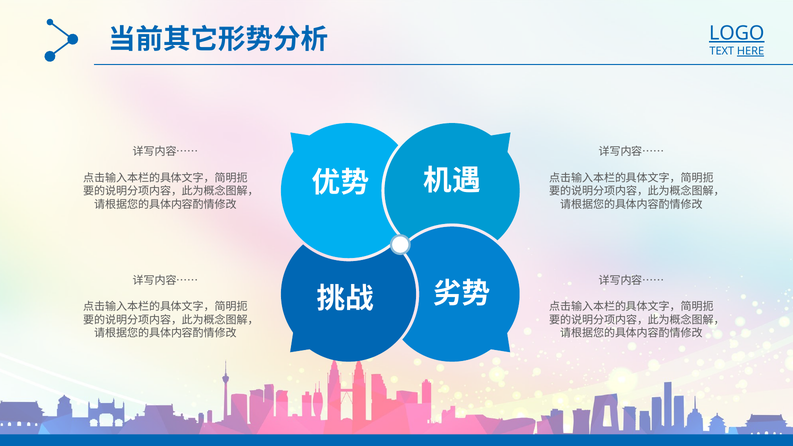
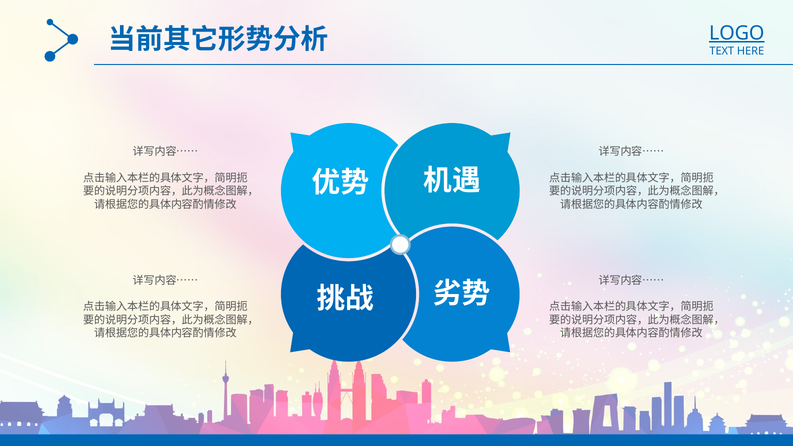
HERE underline: present -> none (751, 51)
